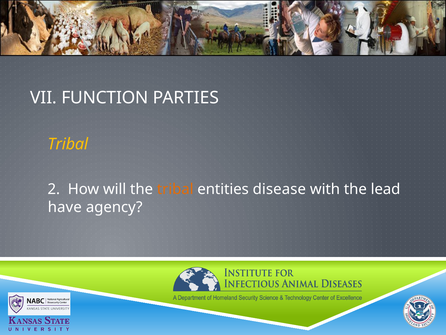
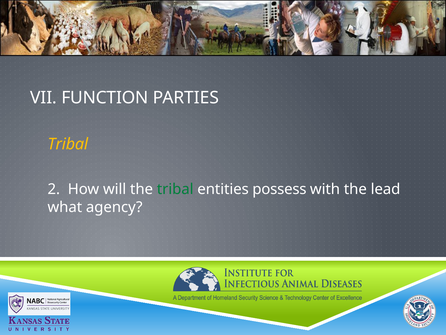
tribal colour: orange -> green (175, 189)
disease: disease -> possess (279, 189)
have: have -> what (65, 207)
